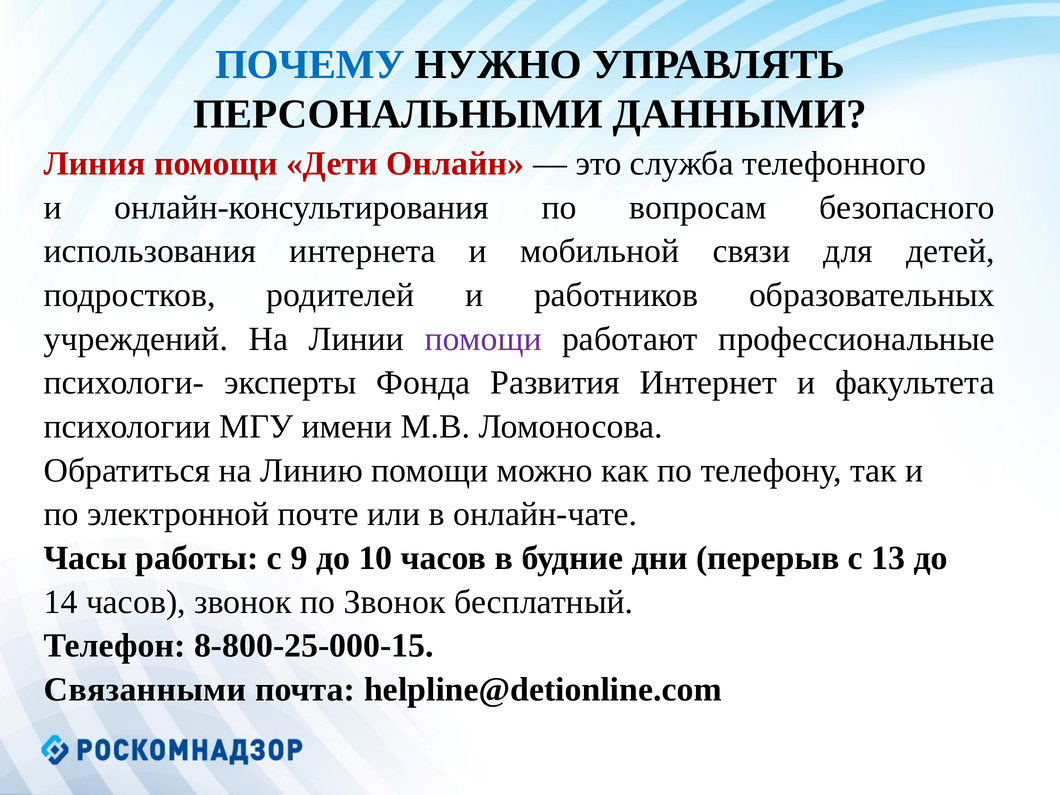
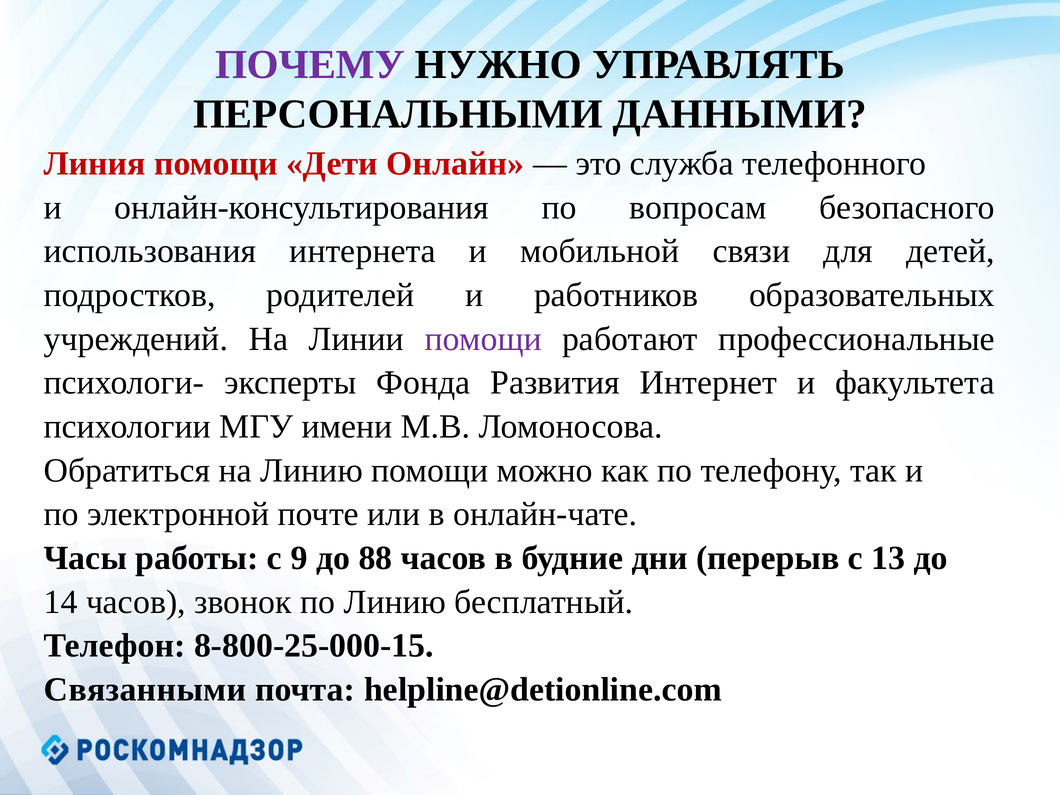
ПОЧЕМУ colour: blue -> purple (310, 65)
10: 10 -> 88 (375, 558)
по Звонок: Звонок -> Линию (395, 602)
